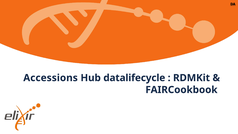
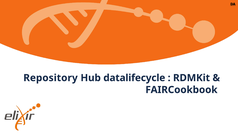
Accessions: Accessions -> Repository (51, 78)
